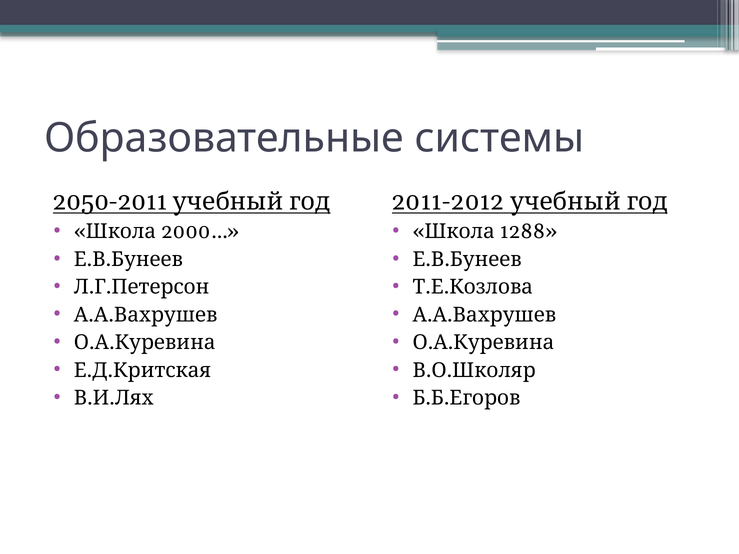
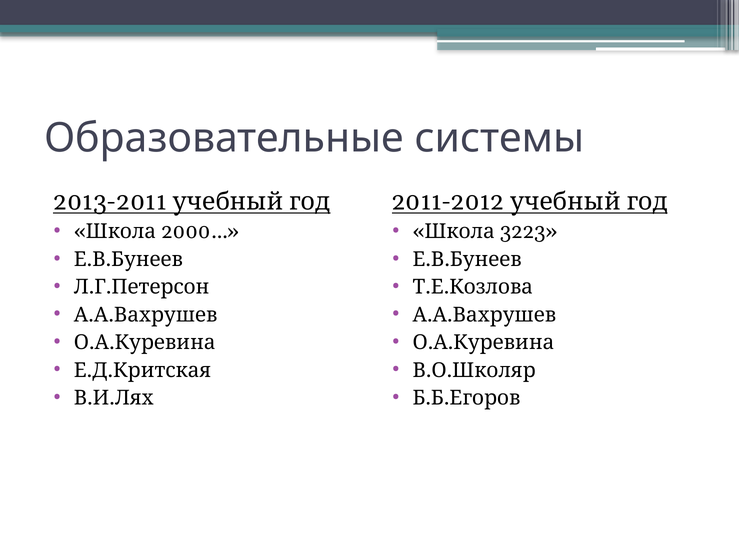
2050-2011: 2050-2011 -> 2013-2011 (110, 202)
1288: 1288 -> 3223 (529, 232)
